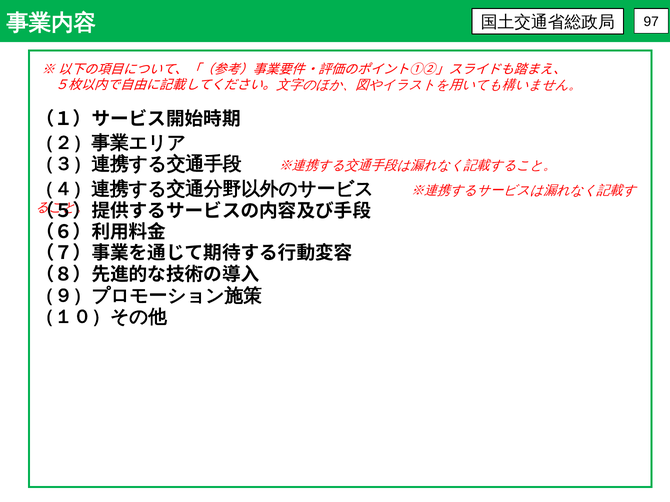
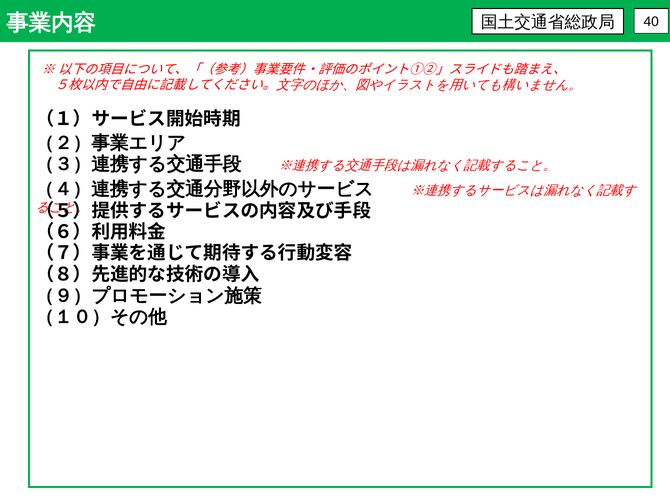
97: 97 -> 40 (651, 22)
